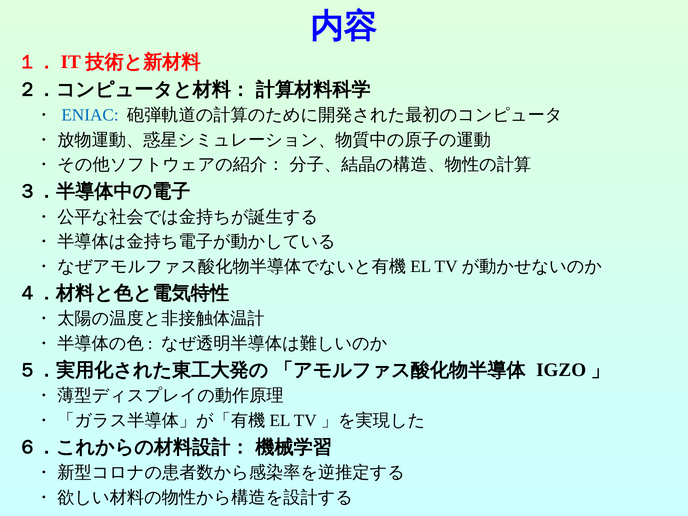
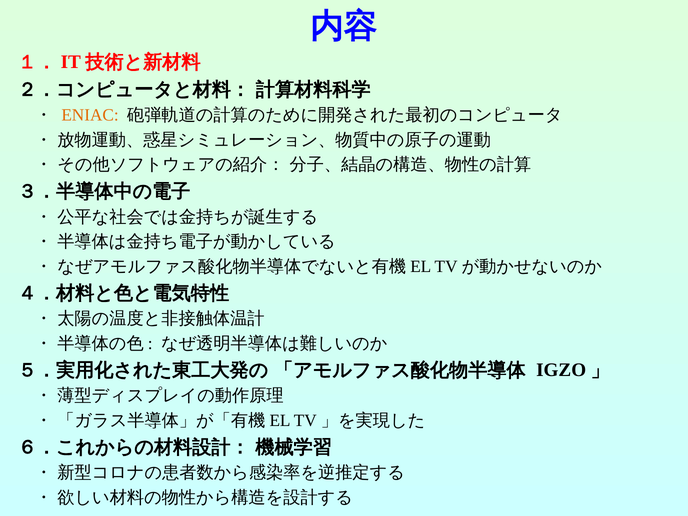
ENIAC colour: blue -> orange (90, 115)
